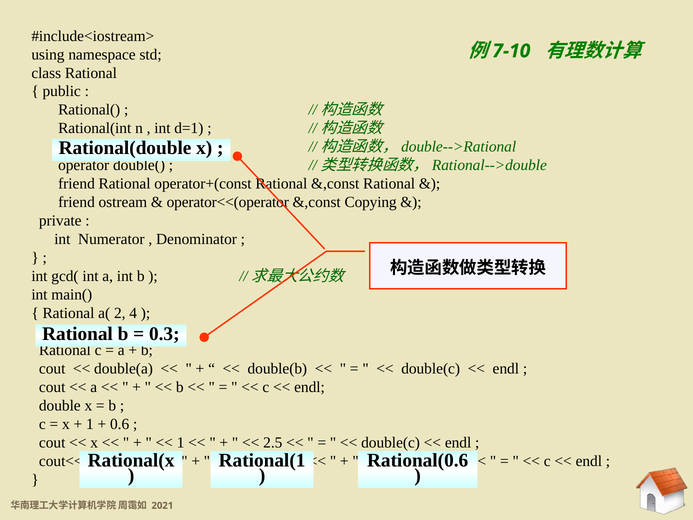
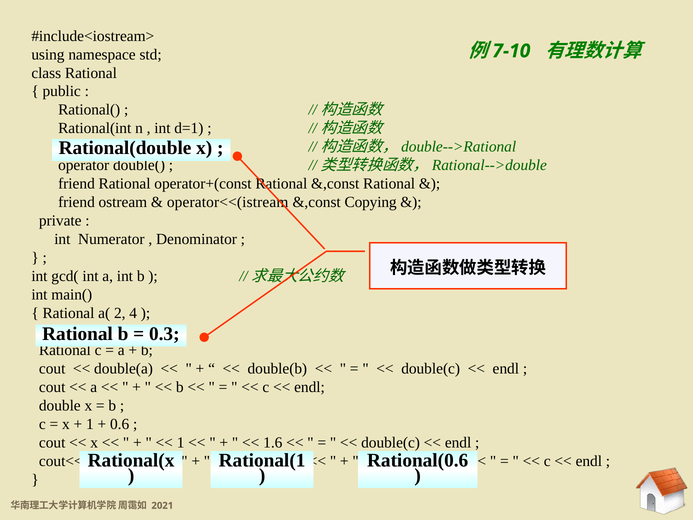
operator<<(operator: operator<<(operator -> operator<<(istream (228, 202)
2.5: 2.5 -> 1.6 (273, 442)
